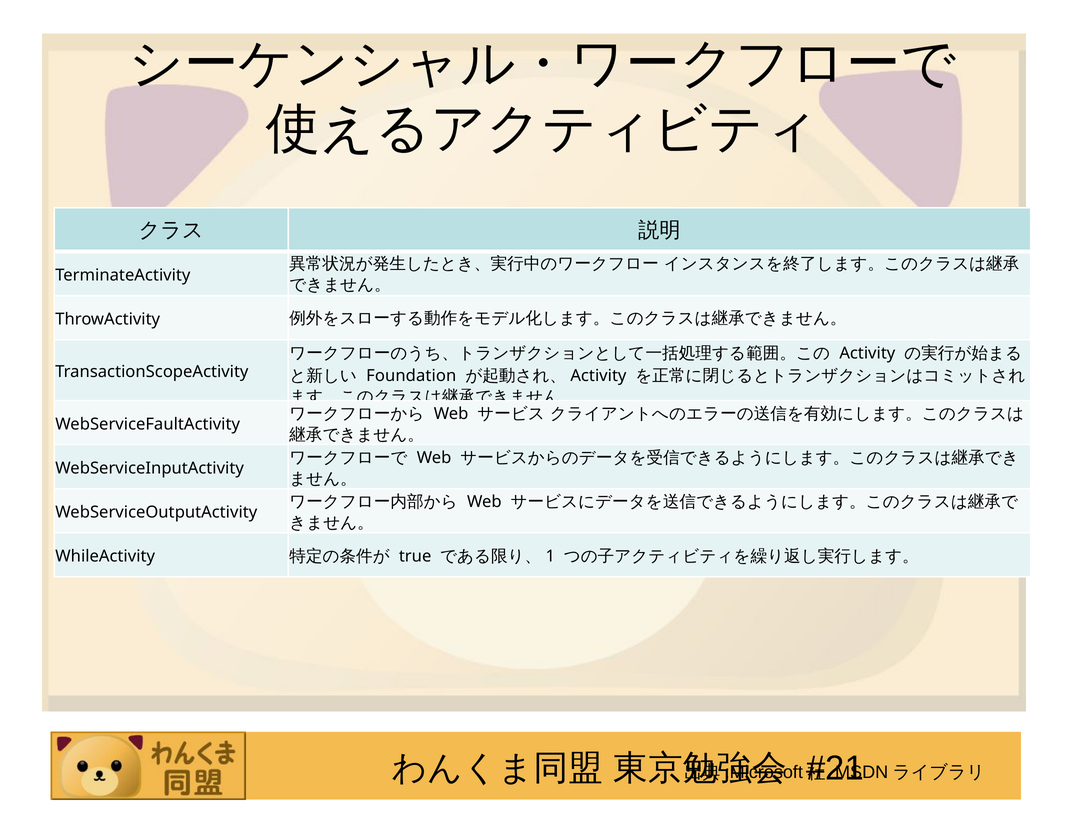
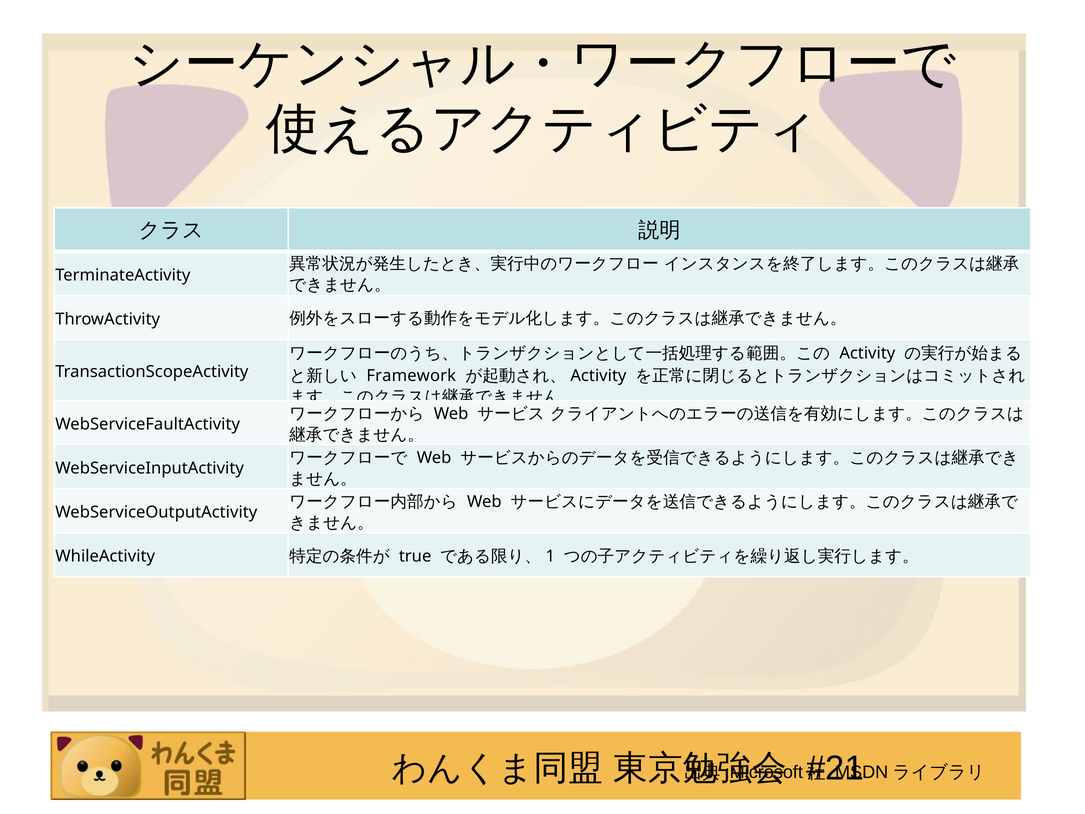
Foundation: Foundation -> Framework (411, 376)
